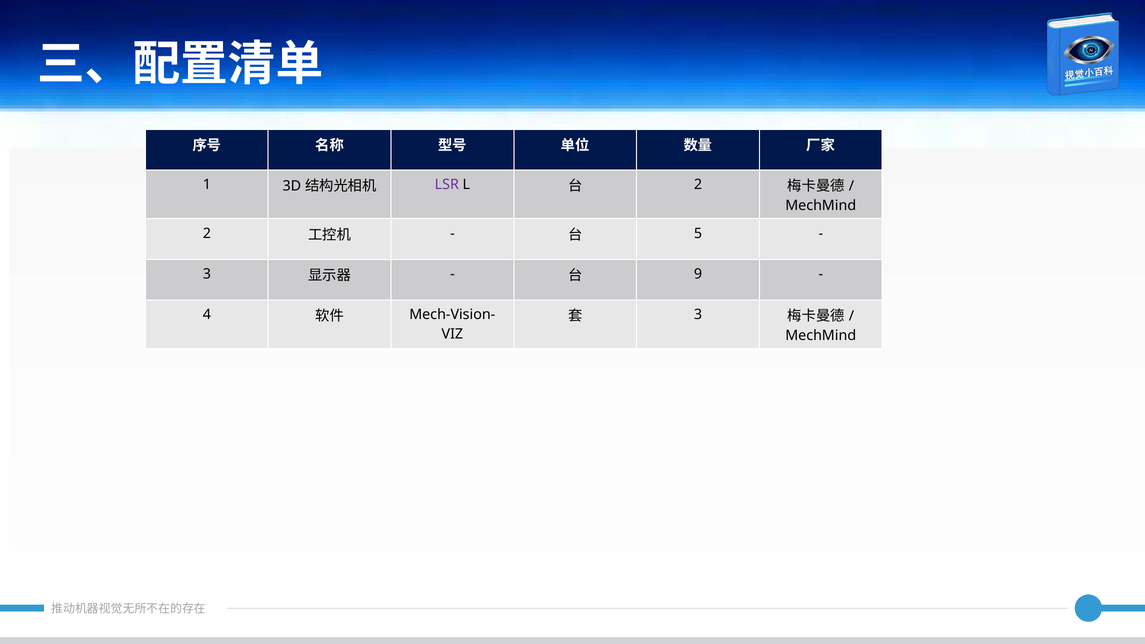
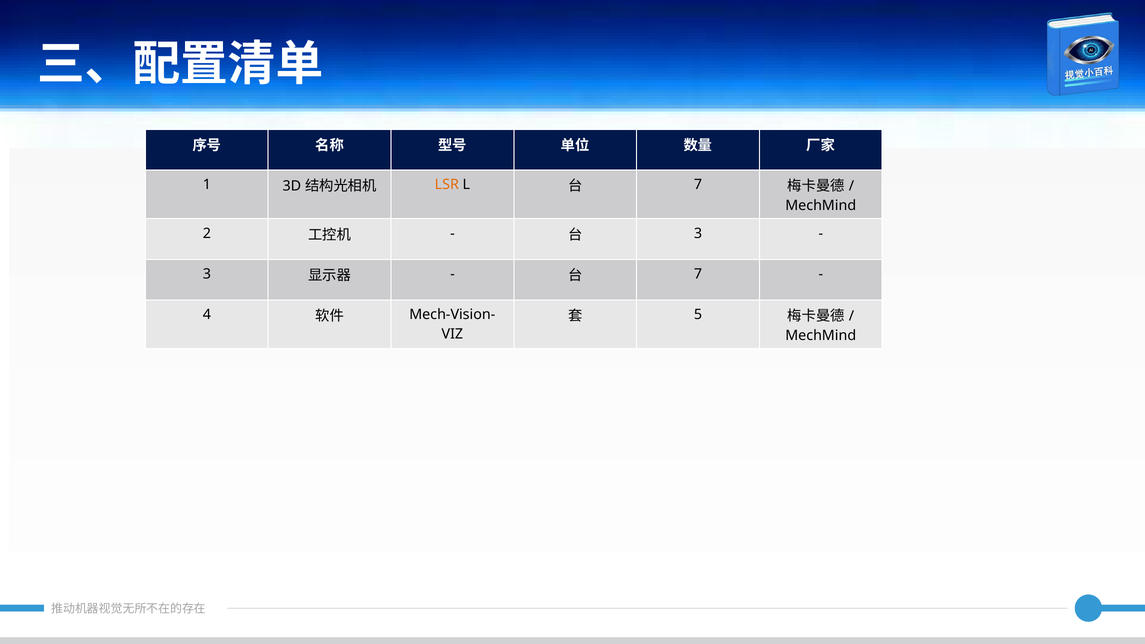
LSR colour: purple -> orange (447, 185)
2: 2 -> 7 (698, 185)
5: 5 -> 3 (698, 234)
9: 9 -> 7 (698, 274)
3: 3 -> 5 (698, 315)
